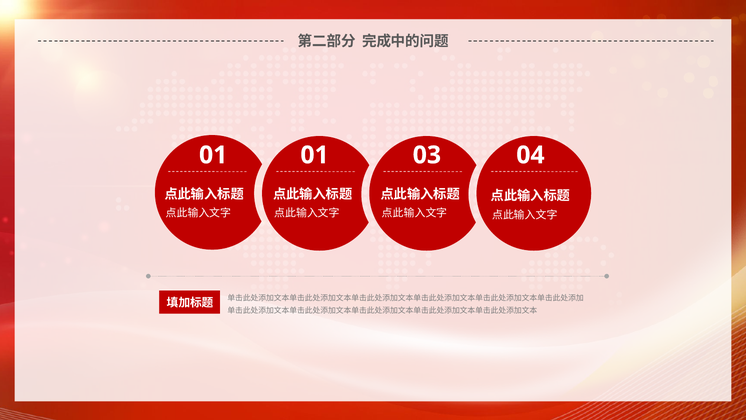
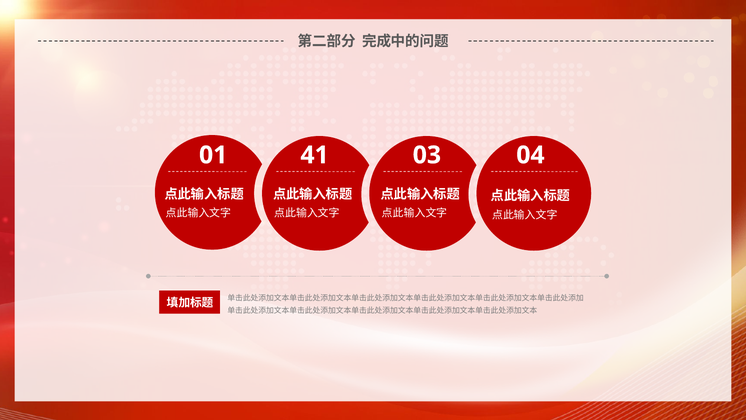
01 01: 01 -> 41 (315, 155)
